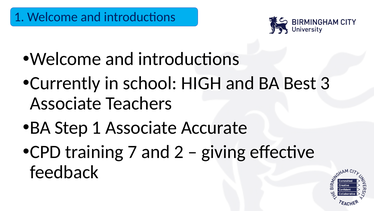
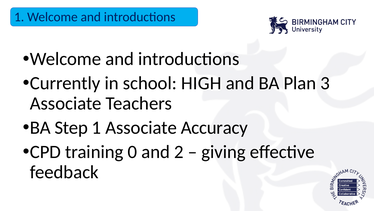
Best: Best -> Plan (300, 83)
Accurate: Accurate -> Accuracy (214, 127)
7: 7 -> 0 (132, 151)
